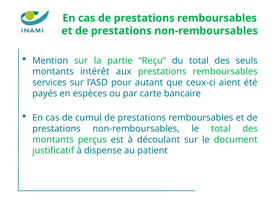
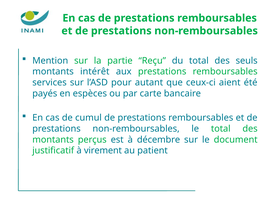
découlant: découlant -> décembre (159, 140)
dispense: dispense -> virement (103, 151)
